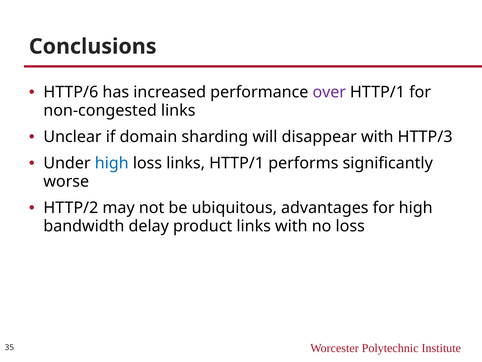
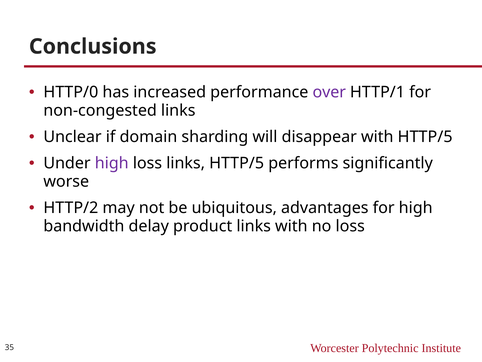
HTTP/6: HTTP/6 -> HTTP/0 (71, 92)
with HTTP/3: HTTP/3 -> HTTP/5 (425, 137)
high colour: blue -> purple (112, 163)
links HTTP/1: HTTP/1 -> HTTP/5 (237, 163)
